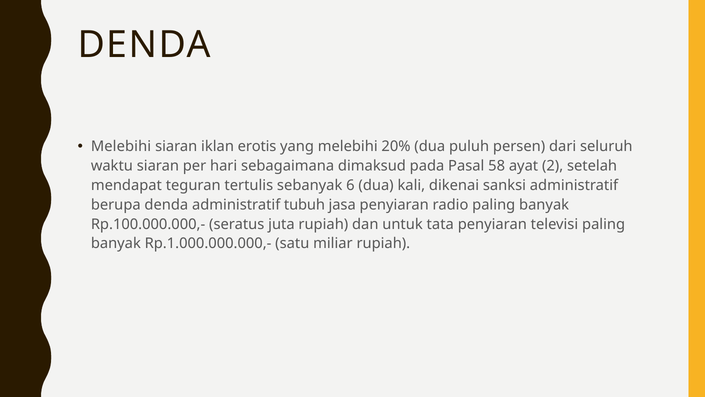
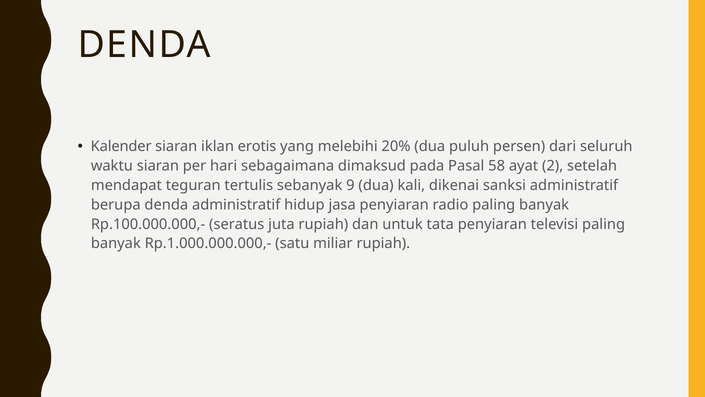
Melebihi: Melebihi -> Kalender (121, 146)
6: 6 -> 9 (350, 185)
tubuh: tubuh -> hidup (304, 205)
